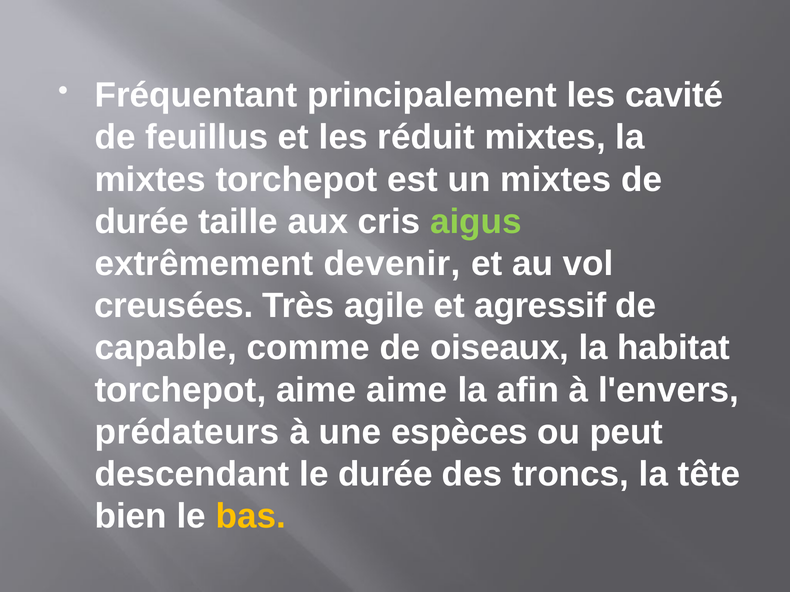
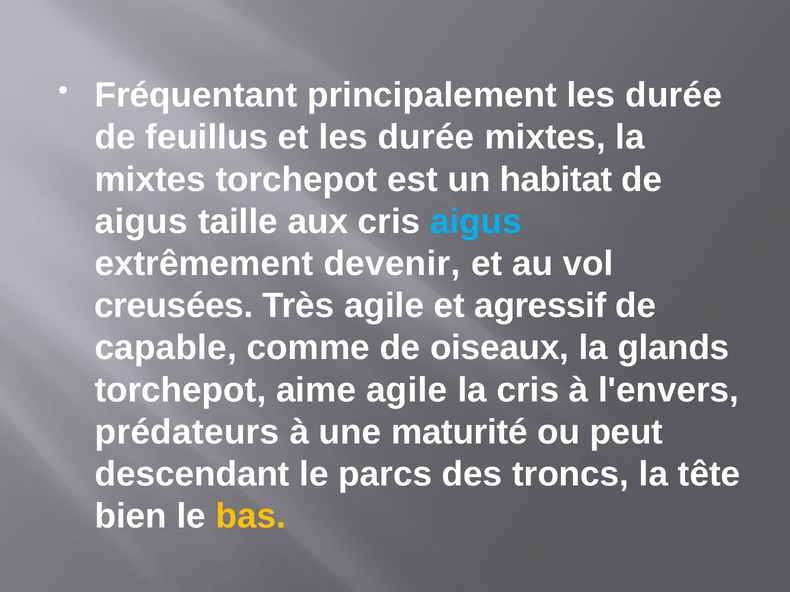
principalement les cavité: cavité -> durée (674, 95)
et les réduit: réduit -> durée (426, 137)
un mixtes: mixtes -> habitat (556, 180)
durée: durée -> aigus (141, 222)
aigus colour: light green -> light blue (476, 222)
habitat: habitat -> glands (673, 348)
aime aime: aime -> agile (407, 390)
la afin: afin -> cris (528, 390)
espèces: espèces -> maturité (459, 432)
le durée: durée -> parcs (385, 475)
